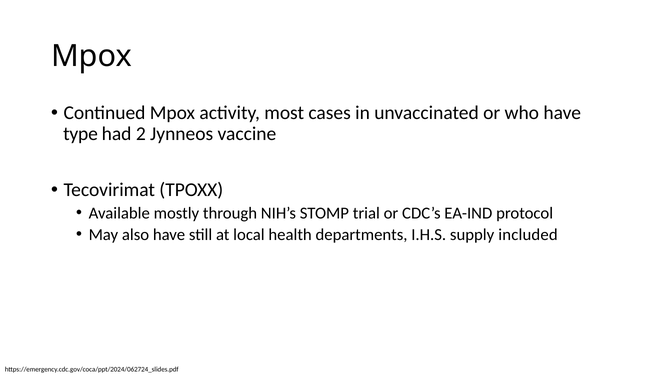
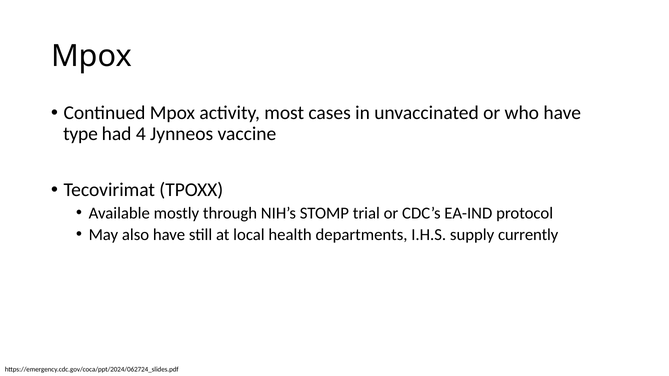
2: 2 -> 4 (141, 134)
included: included -> currently (528, 235)
